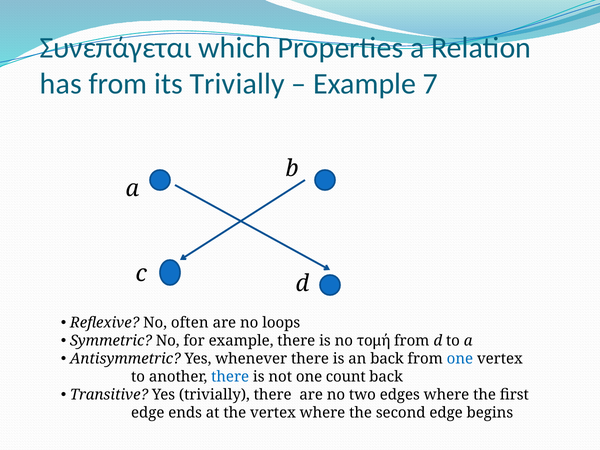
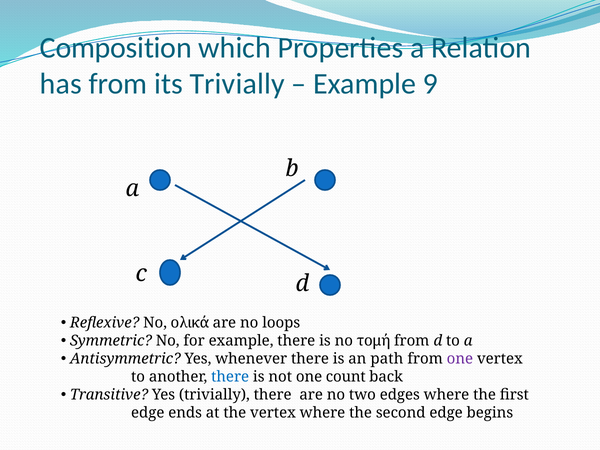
Συνεπάγεται: Συνεπάγεται -> Composition (116, 48)
7: 7 -> 9 (430, 84)
often: often -> ολικά (190, 323)
an back: back -> path (387, 359)
one colour: blue -> purple (460, 359)
